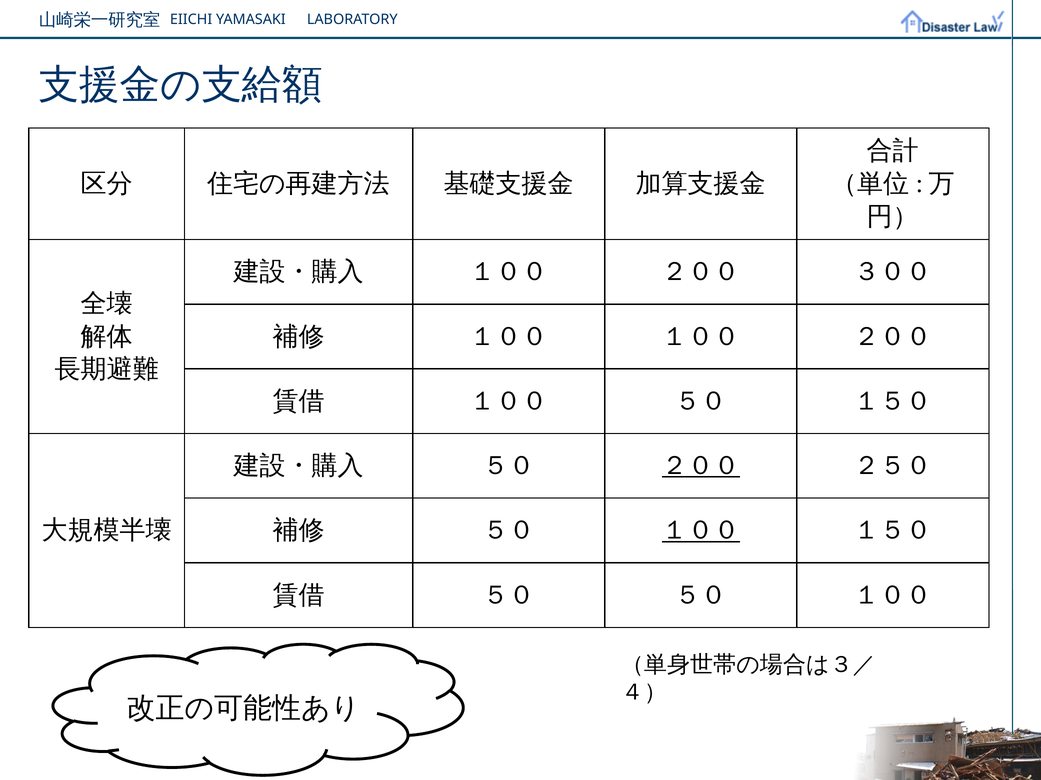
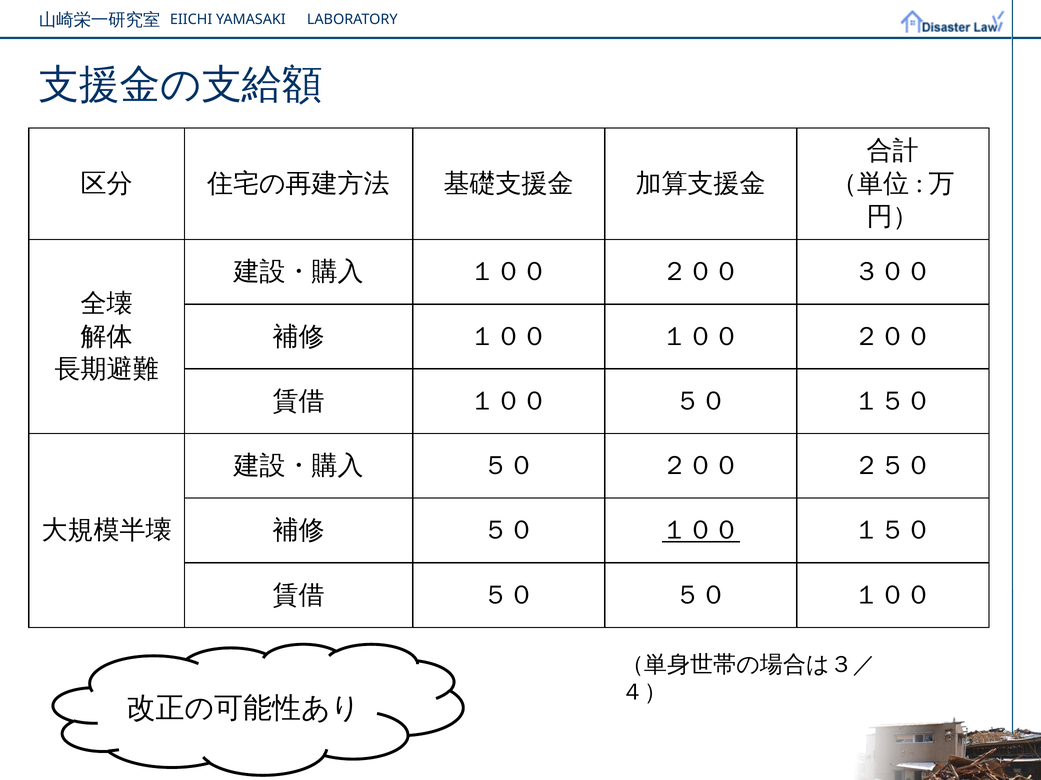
２００ underline: present -> none (701, 466)
